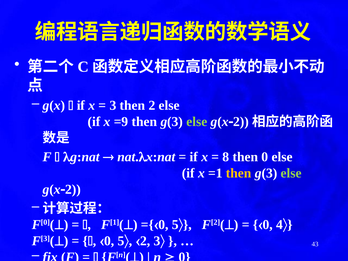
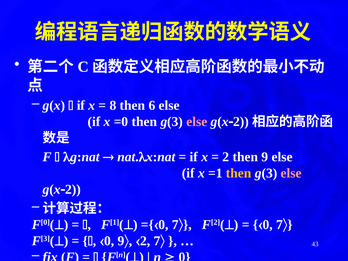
3: 3 -> 8 (113, 105)
then 2: 2 -> 6 (152, 105)
=9: =9 -> =0 (121, 122)
else colour: light green -> pink (197, 122)
8: 8 -> 2 (226, 157)
then 0: 0 -> 9 (265, 157)
else colour: light green -> pink (291, 173)
5: 5 -> 7 (175, 225)
4: 4 -> 7 (280, 225)
5: 5 -> 9 (121, 241)
3: 3 -> 7 (157, 241)
